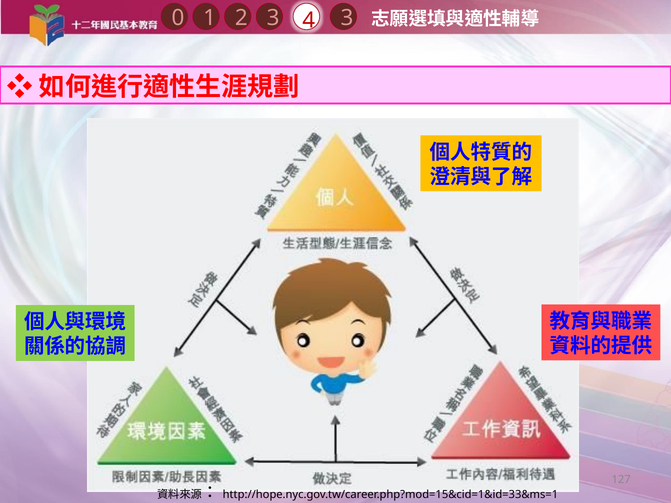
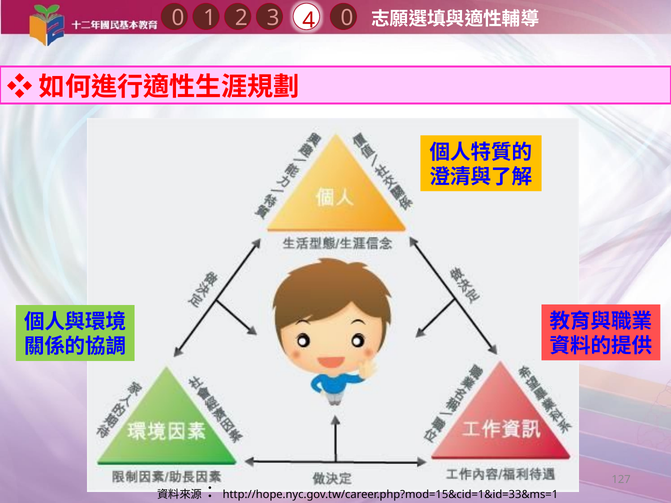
3 3: 3 -> 0 (347, 18)
